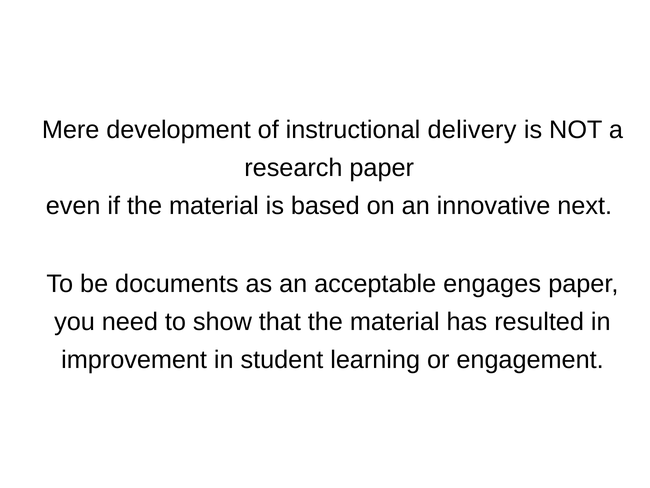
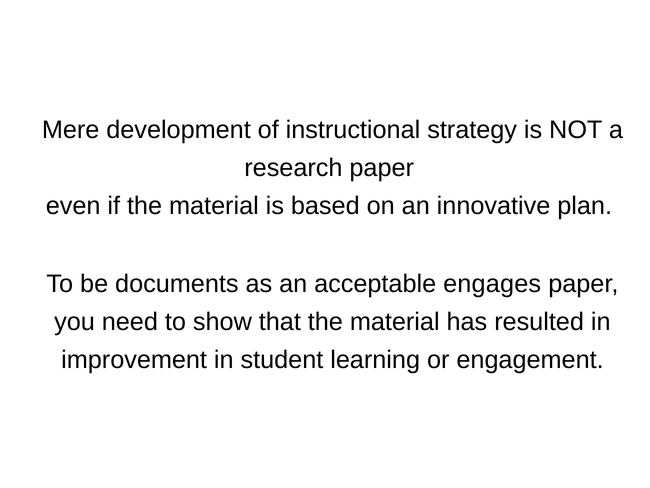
delivery: delivery -> strategy (472, 130)
next: next -> plan (585, 205)
